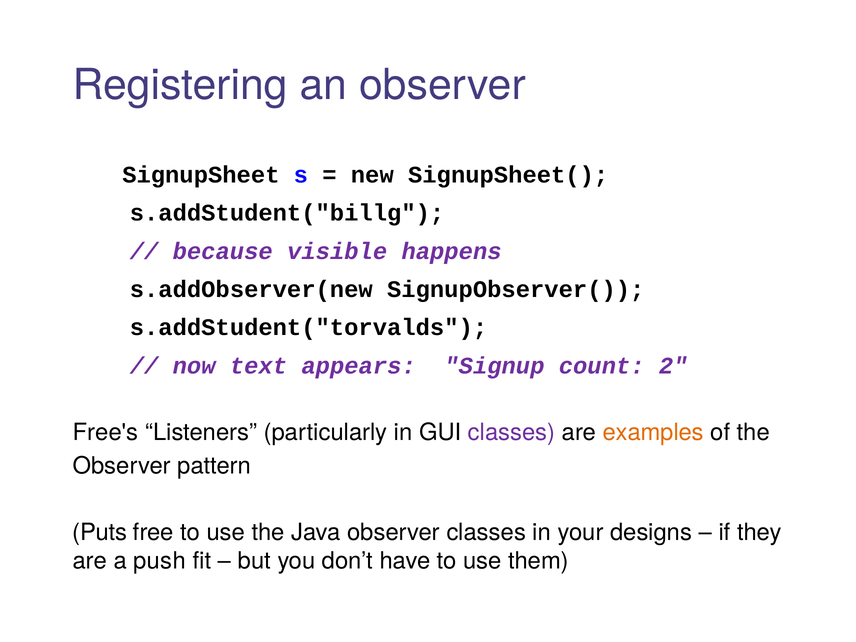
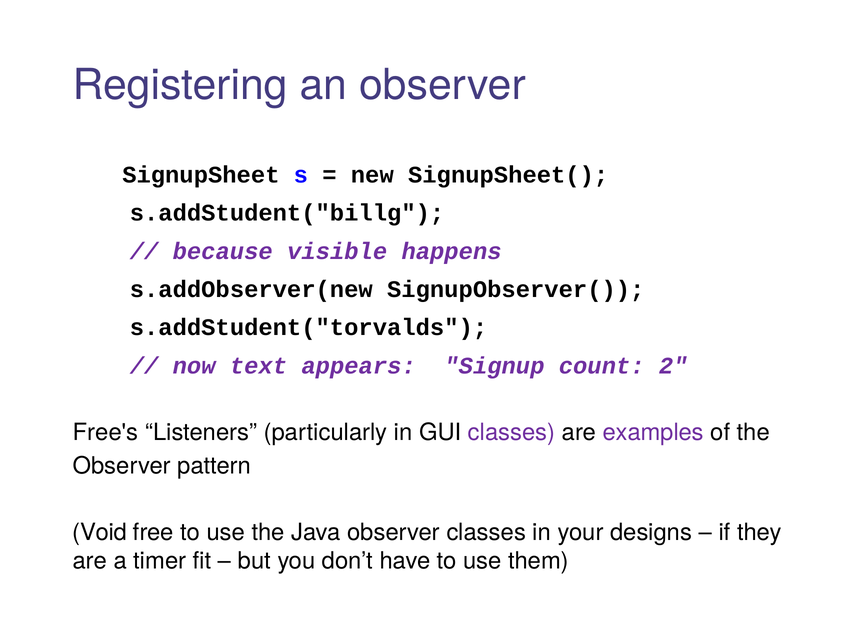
examples colour: orange -> purple (653, 432)
Puts: Puts -> Void (100, 532)
push: push -> timer (160, 561)
